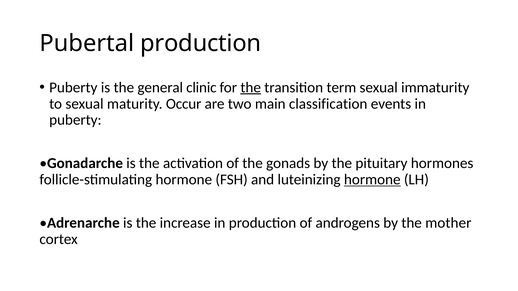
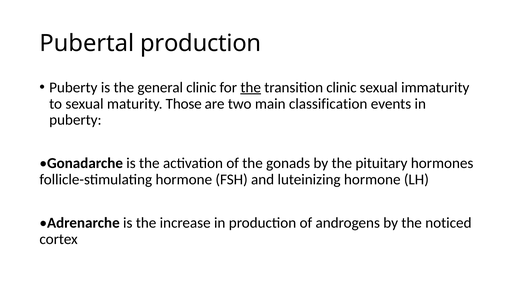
transition term: term -> clinic (341, 88)
Occur: Occur -> Those (184, 104)
hormone underline: present -> none (372, 180)
mother: mother -> noticed (448, 223)
